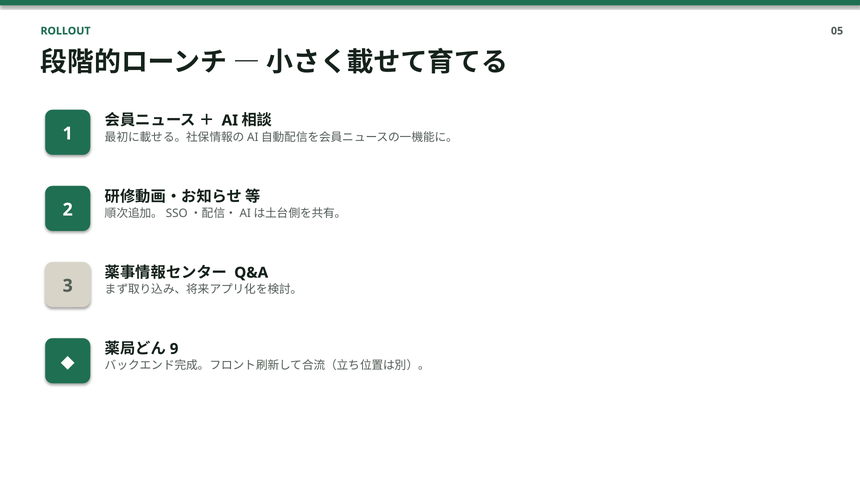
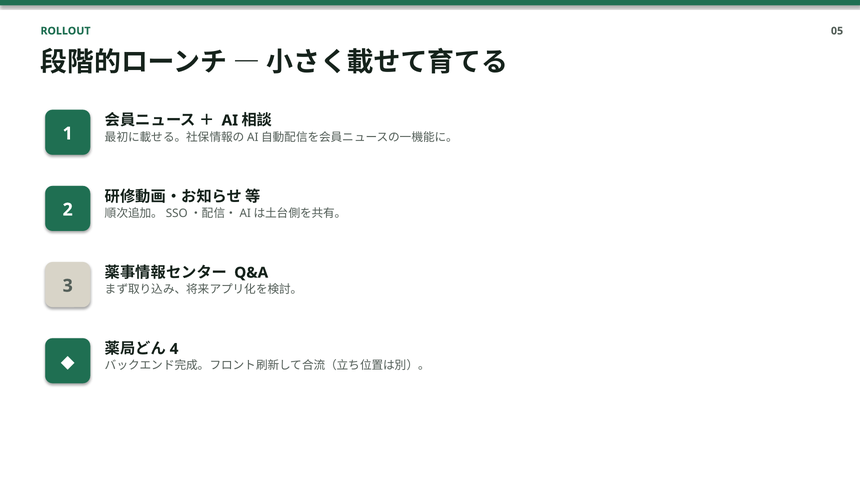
9: 9 -> 4 (174, 349)
